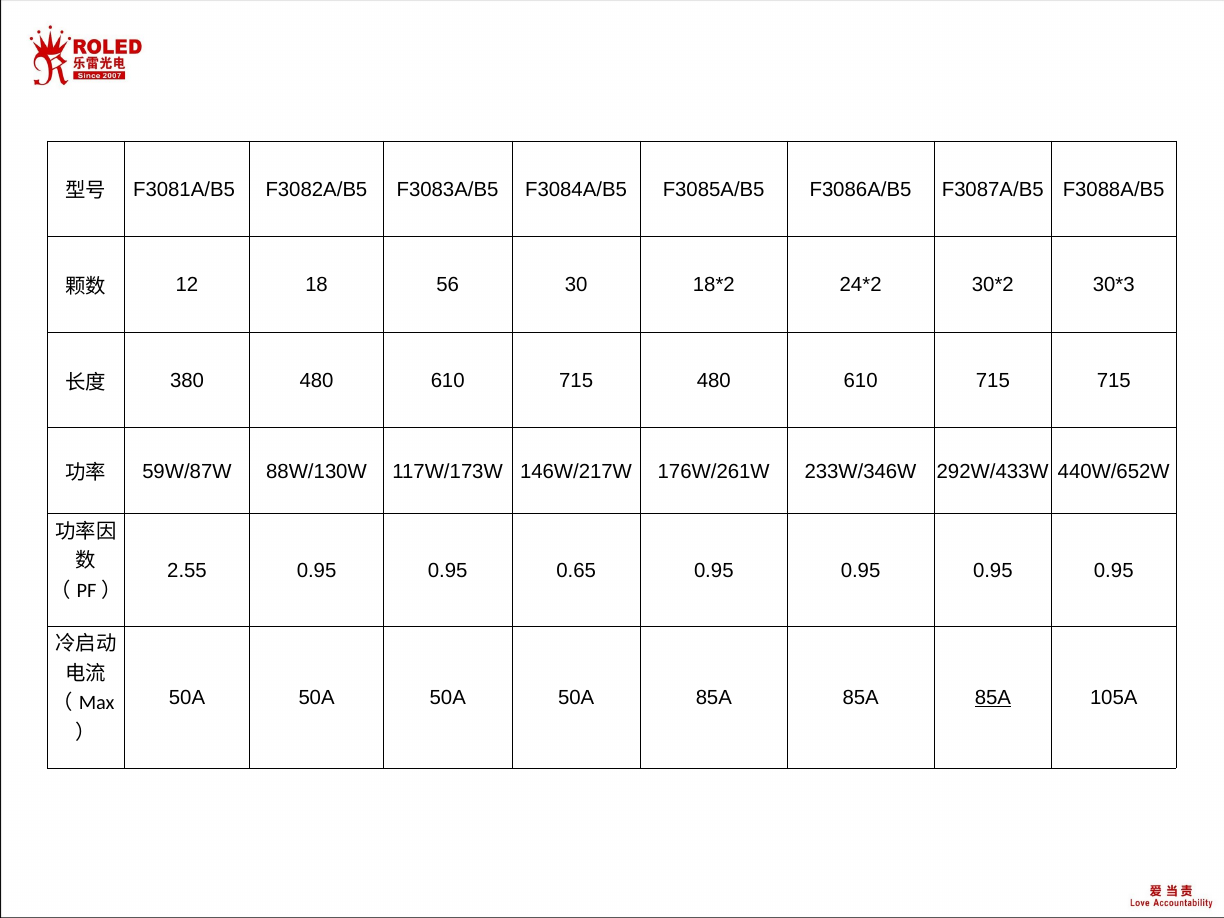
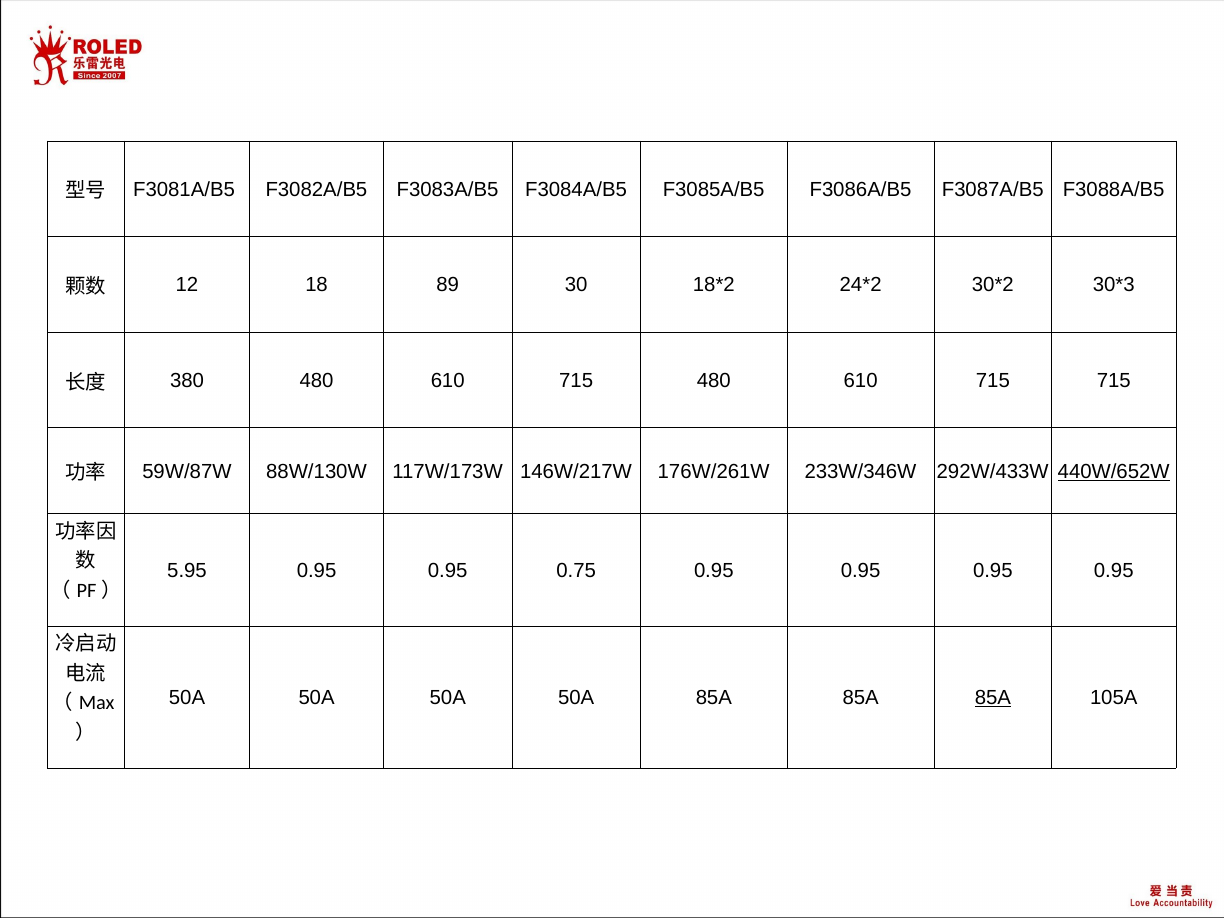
56: 56 -> 89 (448, 285)
440W/652W underline: none -> present (1114, 472)
2.55: 2.55 -> 5.95 (187, 571)
0.65: 0.65 -> 0.75 (576, 571)
